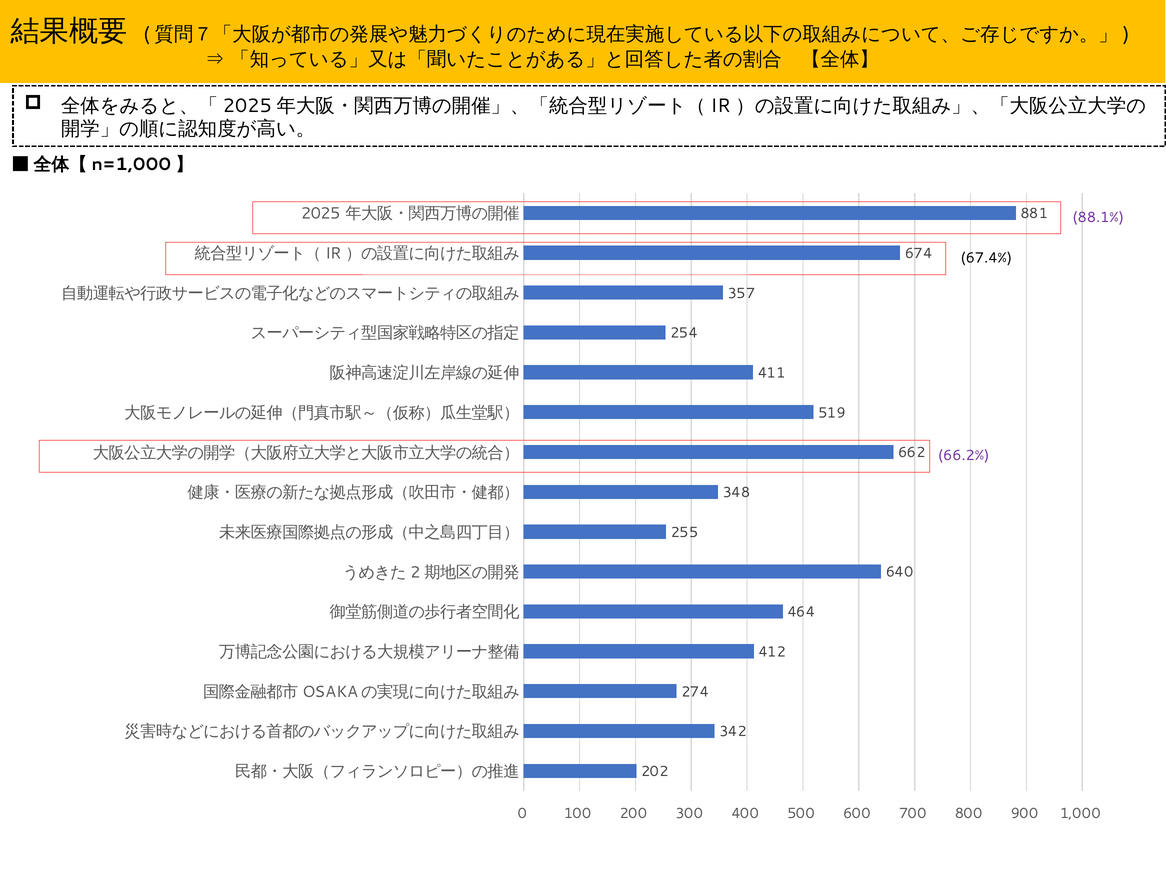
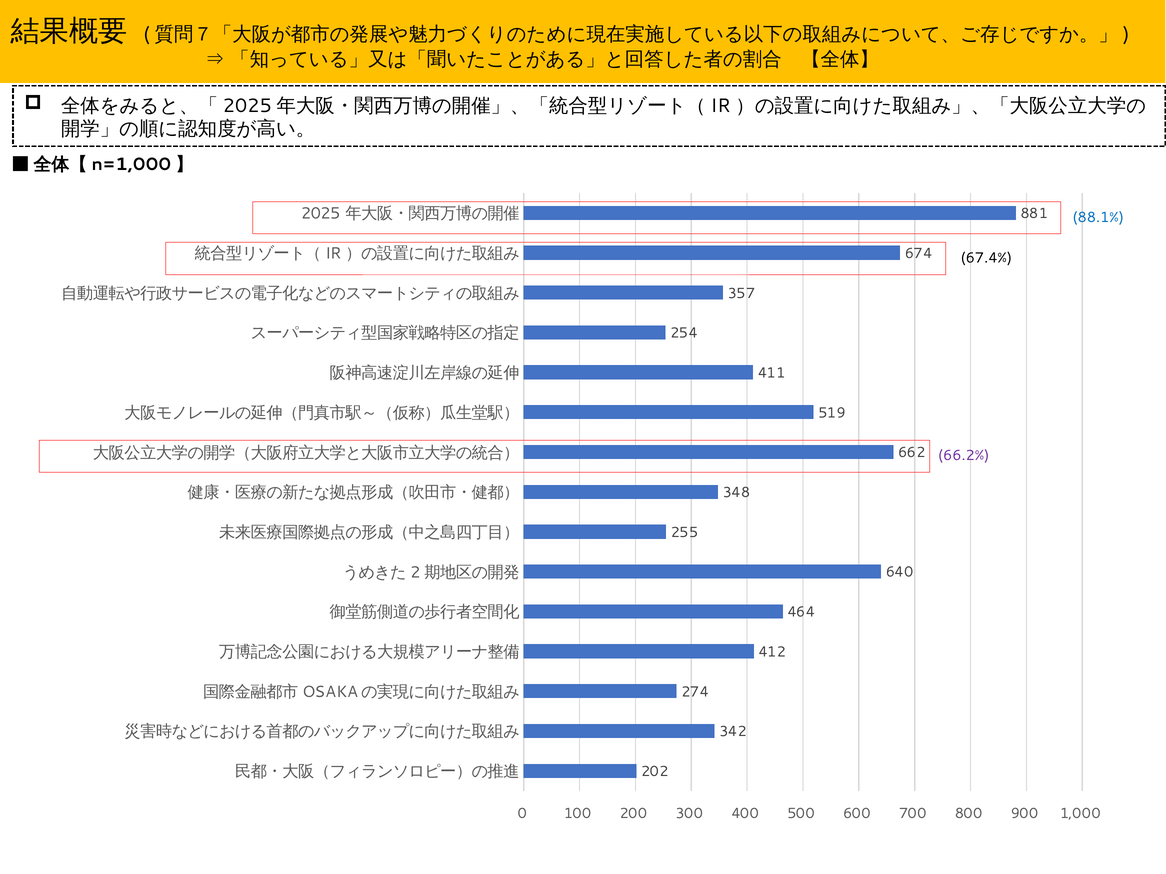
88.1% colour: purple -> blue (1098, 217)
